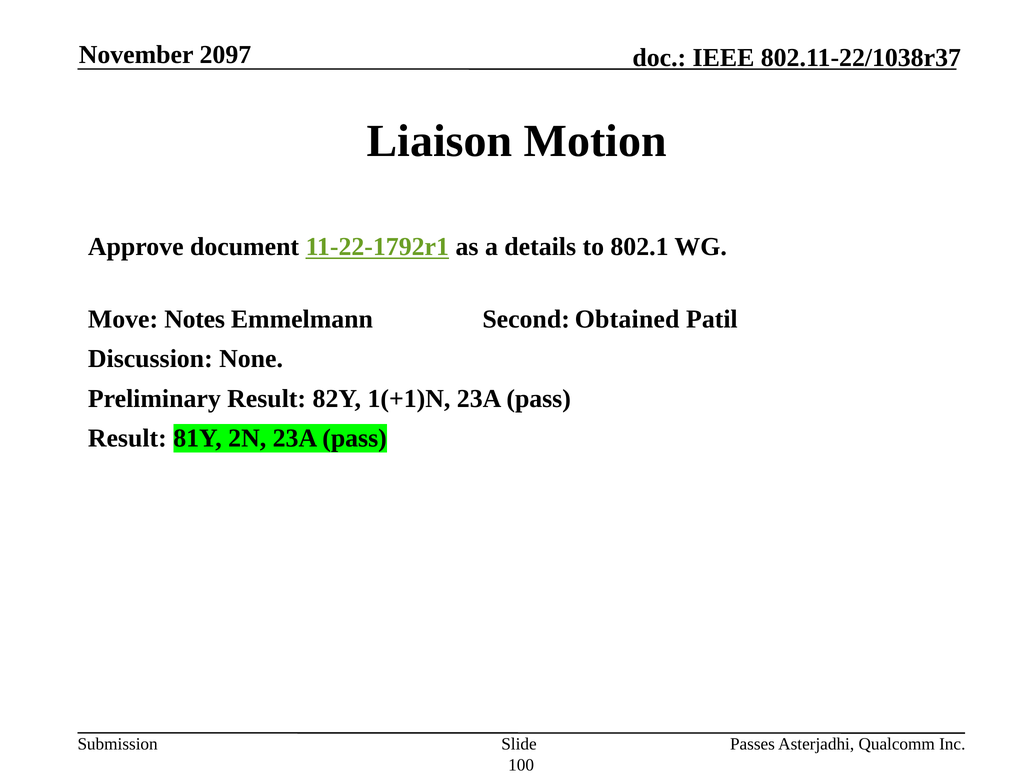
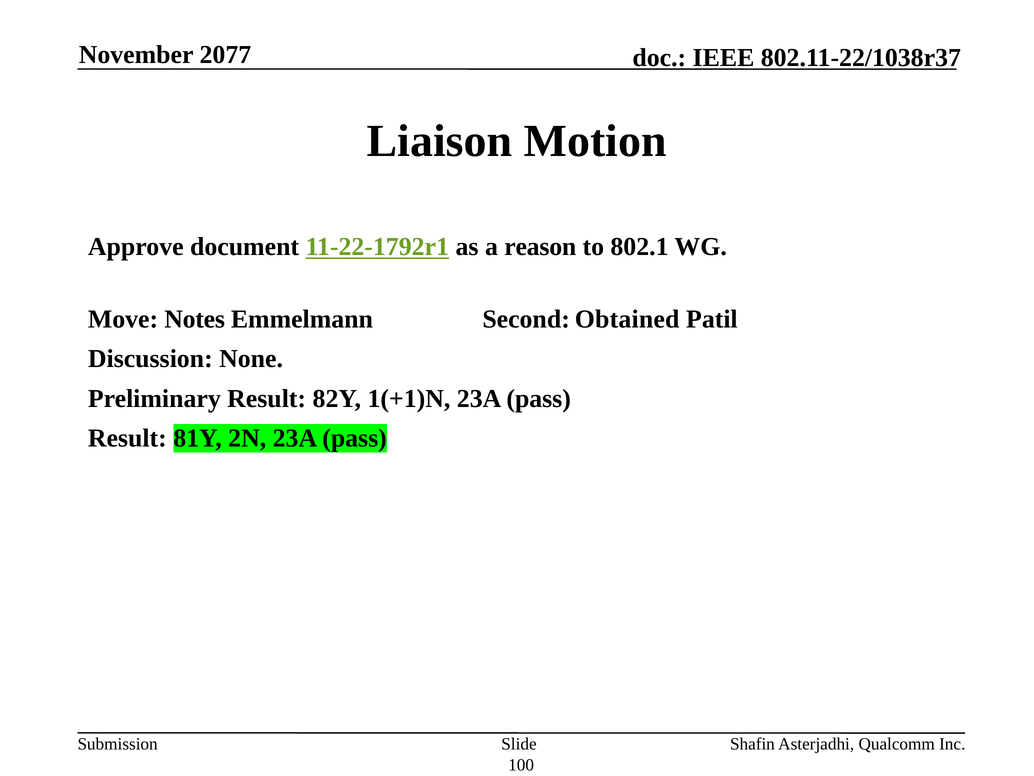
2097: 2097 -> 2077 (225, 55)
details: details -> reason (540, 247)
Passes: Passes -> Shafin (752, 744)
